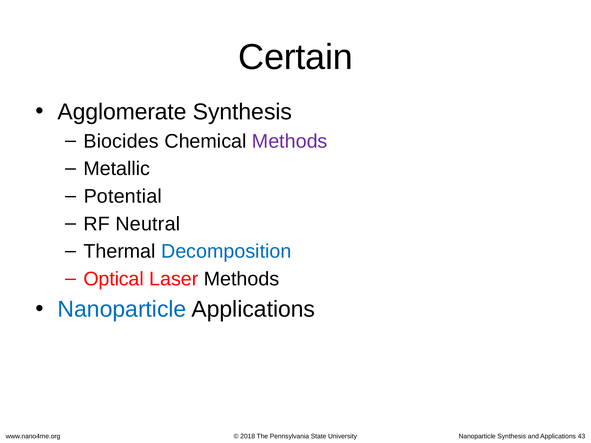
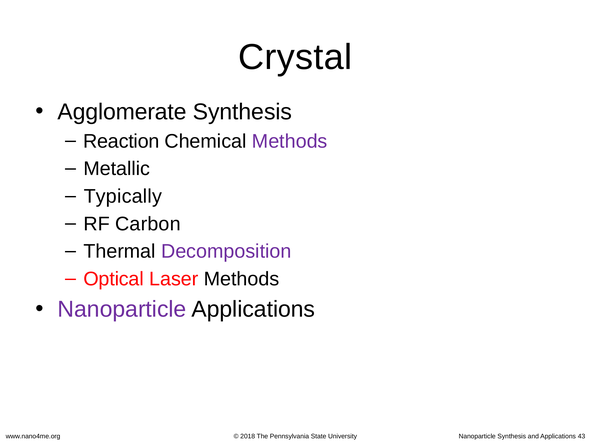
Certain: Certain -> Crystal (295, 57)
Biocides: Biocides -> Reaction (121, 141)
Potential: Potential -> Typically (123, 196)
Neutral: Neutral -> Carbon (148, 224)
Decomposition colour: blue -> purple (226, 252)
Nanoparticle colour: blue -> purple (122, 310)
